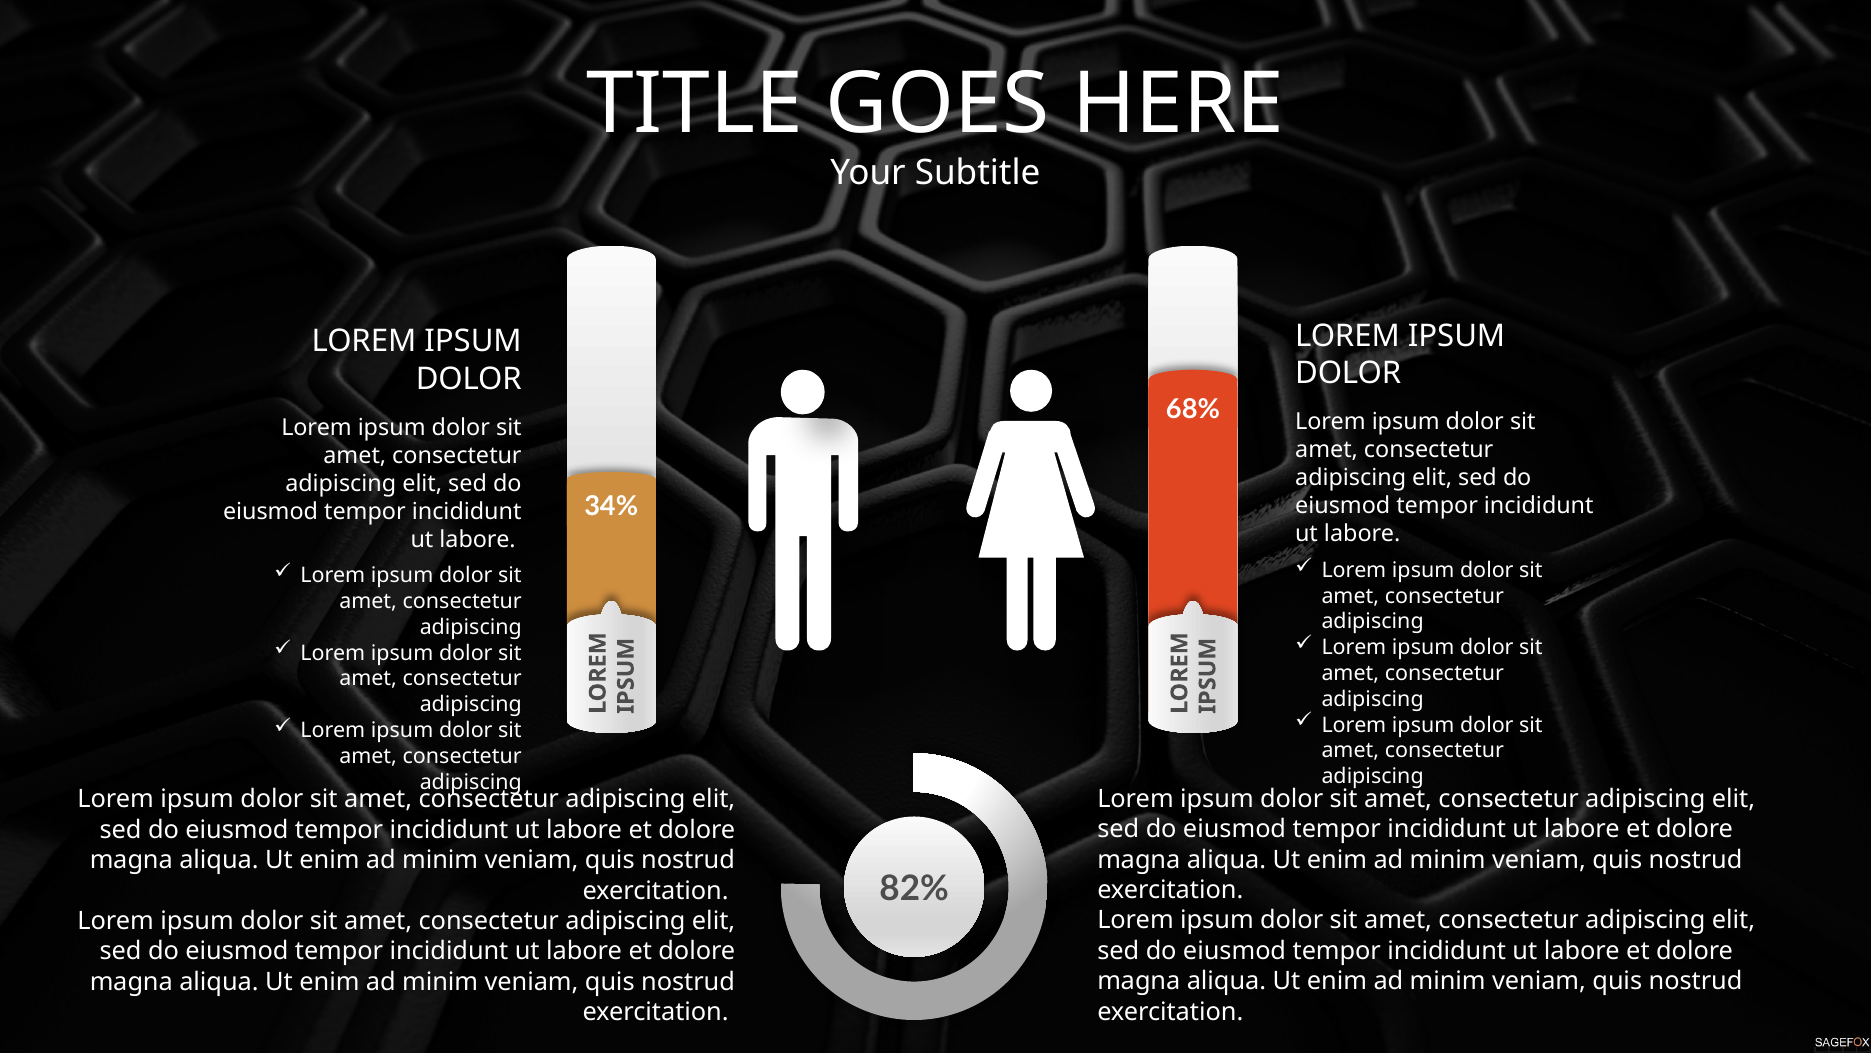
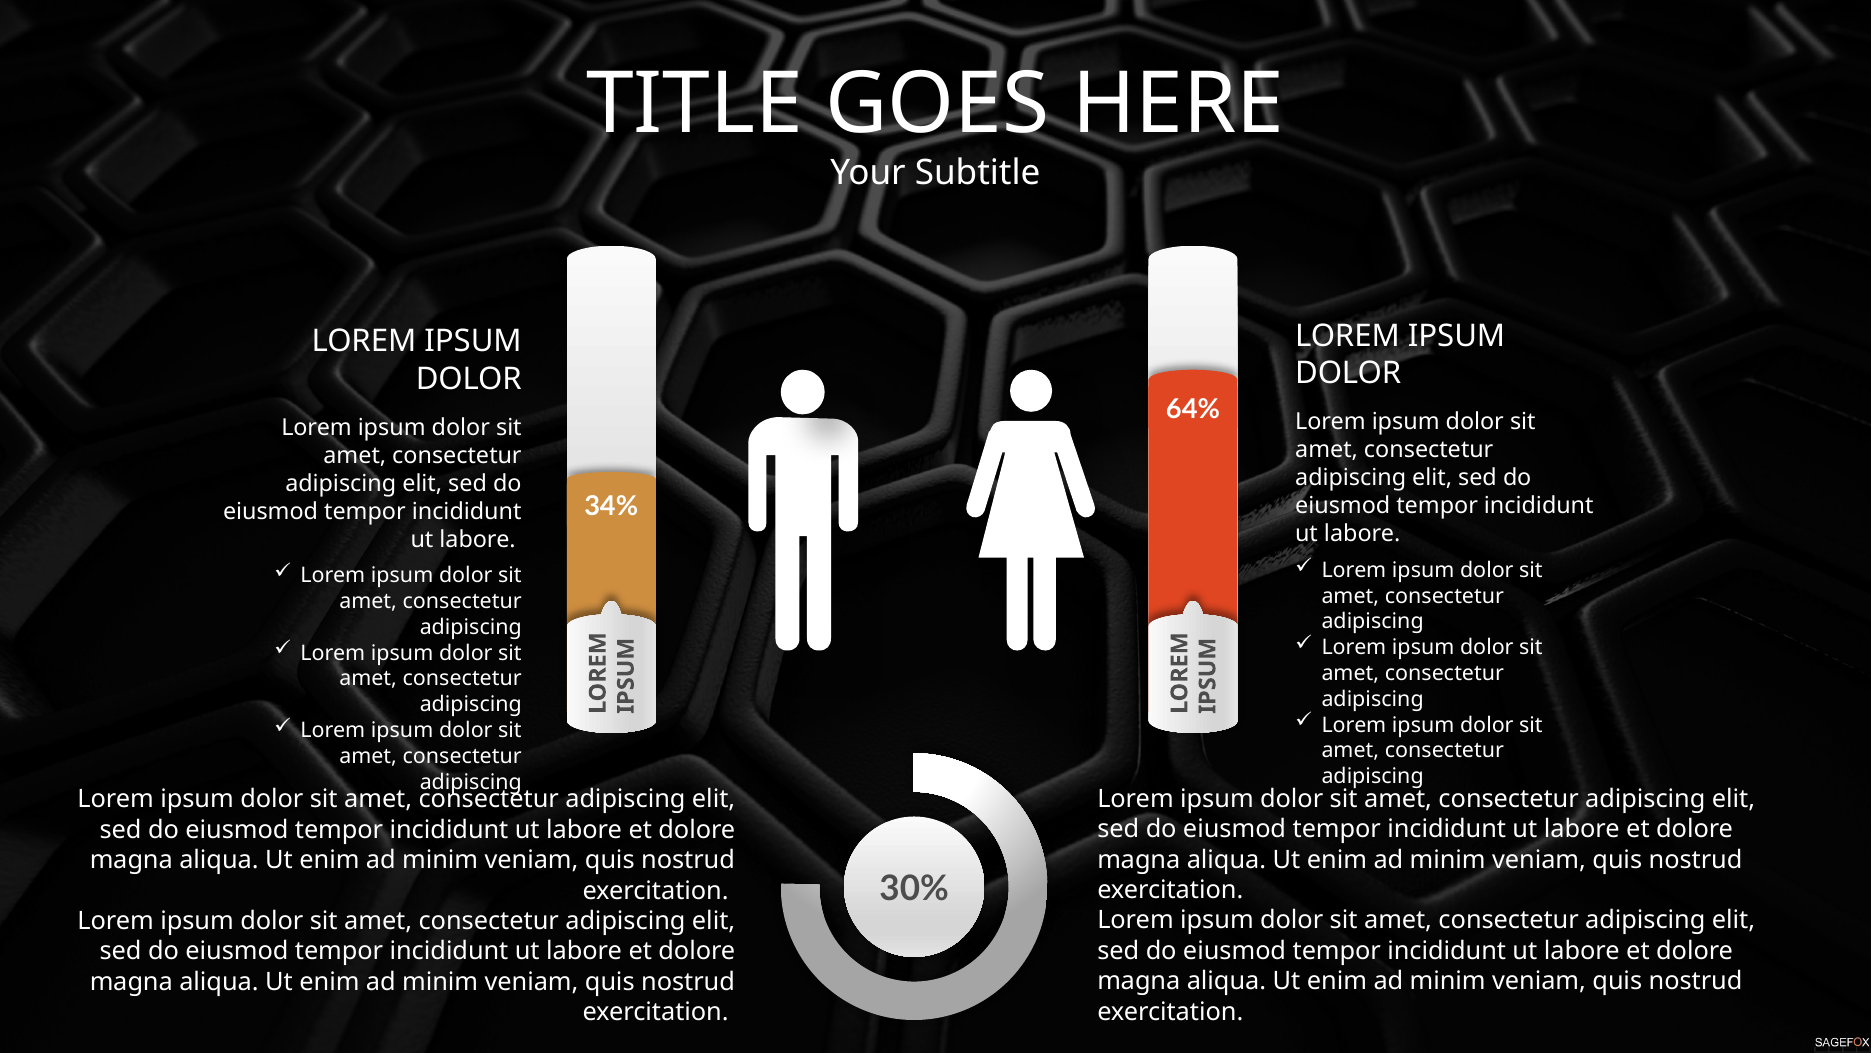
68%: 68% -> 64% (1193, 409)
82%: 82% -> 30% (914, 889)
